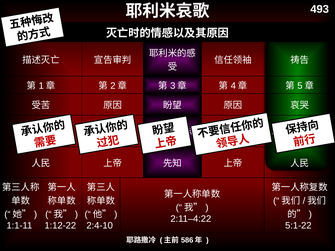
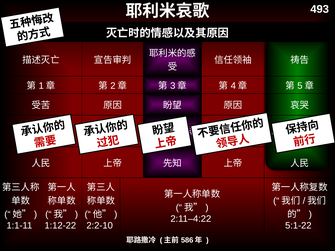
2:4-10: 2:4-10 -> 2:2-10 (100, 226)
